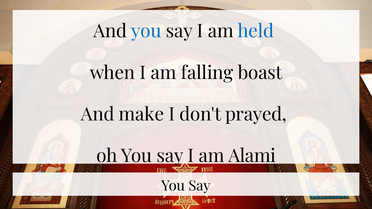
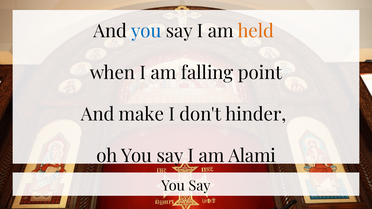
held colour: blue -> orange (256, 31)
boast: boast -> point (260, 73)
prayed: prayed -> hinder (256, 115)
